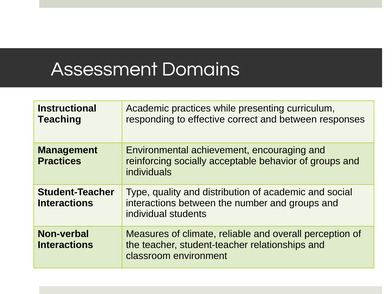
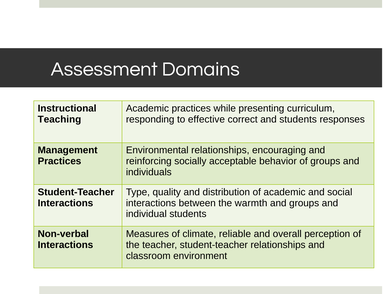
and between: between -> students (298, 119)
Environmental achievement: achievement -> relationships (220, 150)
number: number -> warmth (251, 203)
